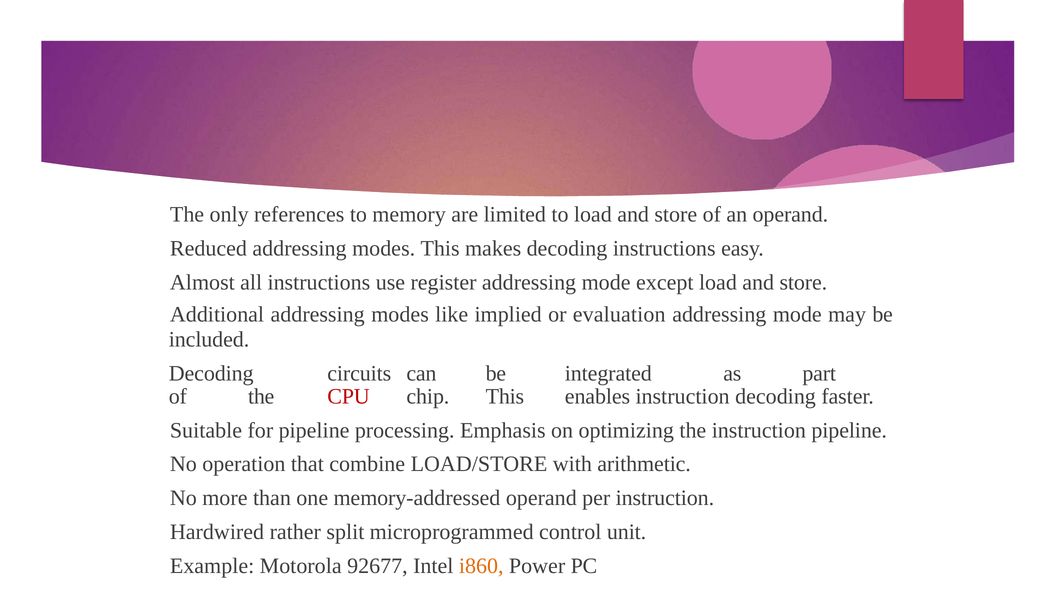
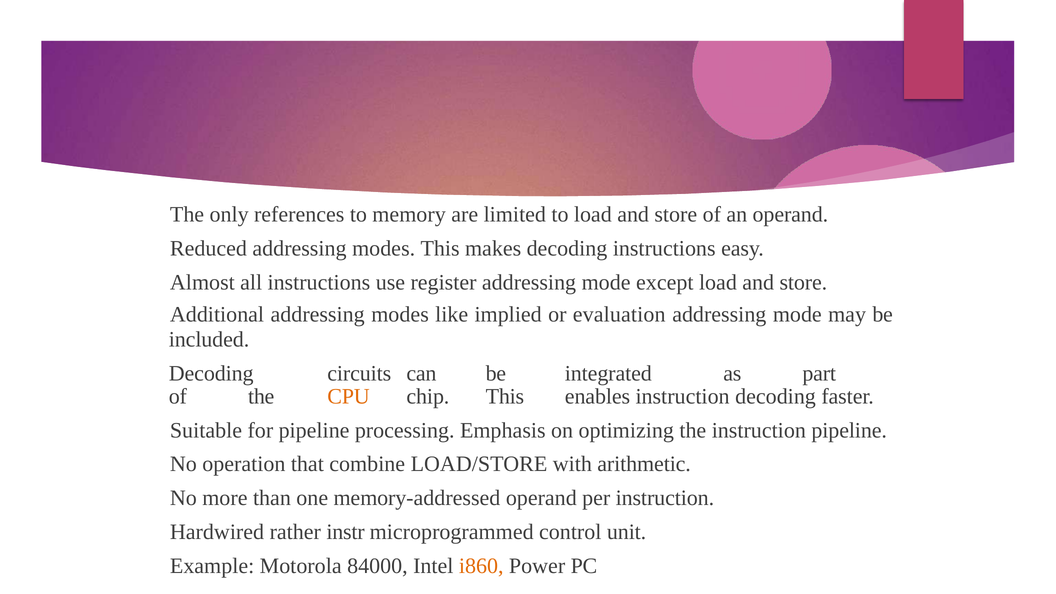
CPU colour: red -> orange (349, 396)
split: split -> instr (346, 532)
92677: 92677 -> 84000 (377, 566)
